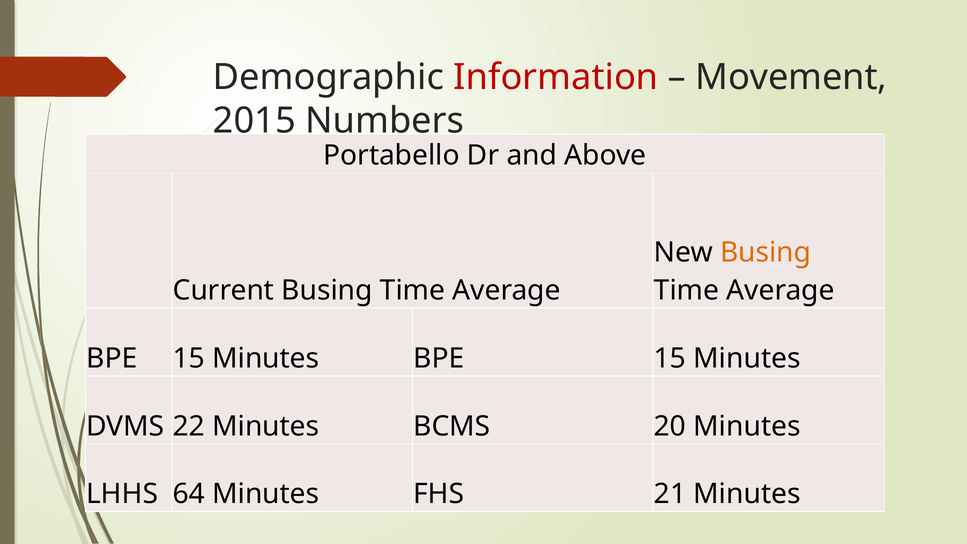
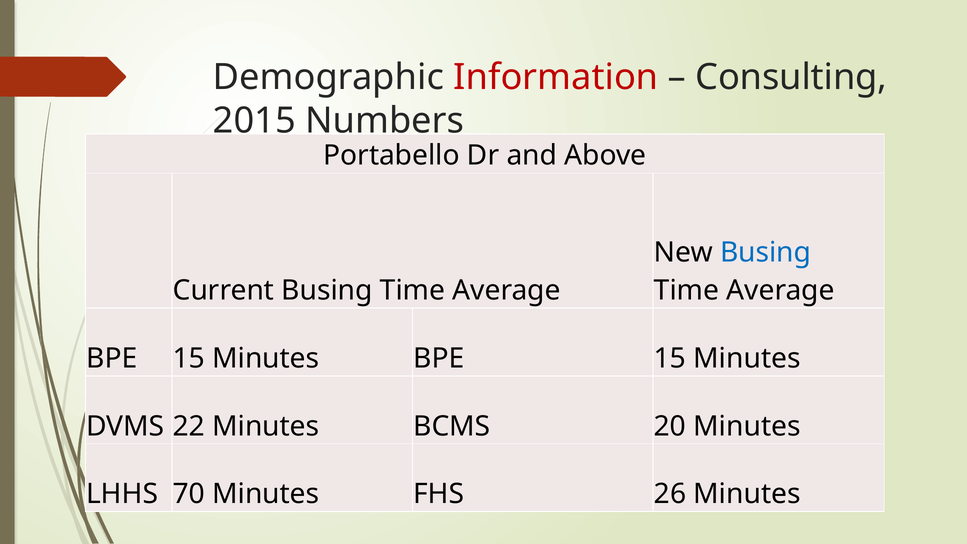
Movement: Movement -> Consulting (791, 77)
Busing colour: orange -> blue (766, 252)
64: 64 -> 70 (189, 494)
21: 21 -> 26 (670, 494)
